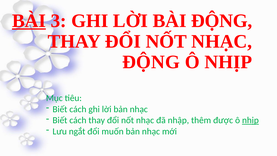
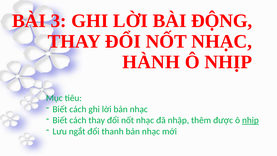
BÀI underline: present -> none (29, 21)
ĐỘNG: ĐỘNG -> HÀNH (151, 62)
muốn: muốn -> thanh (113, 131)
